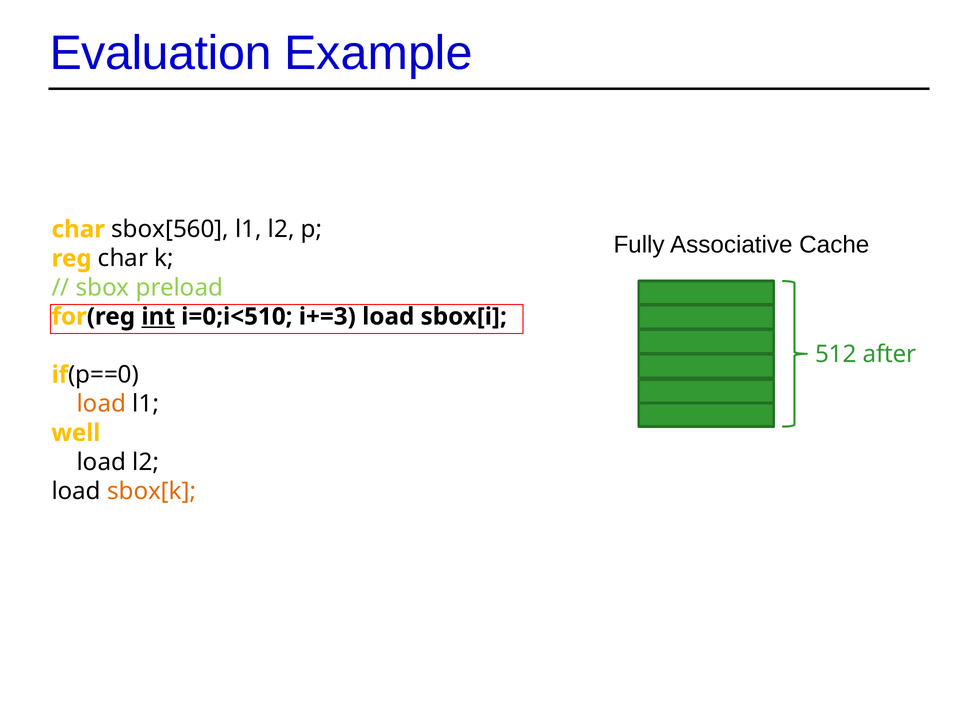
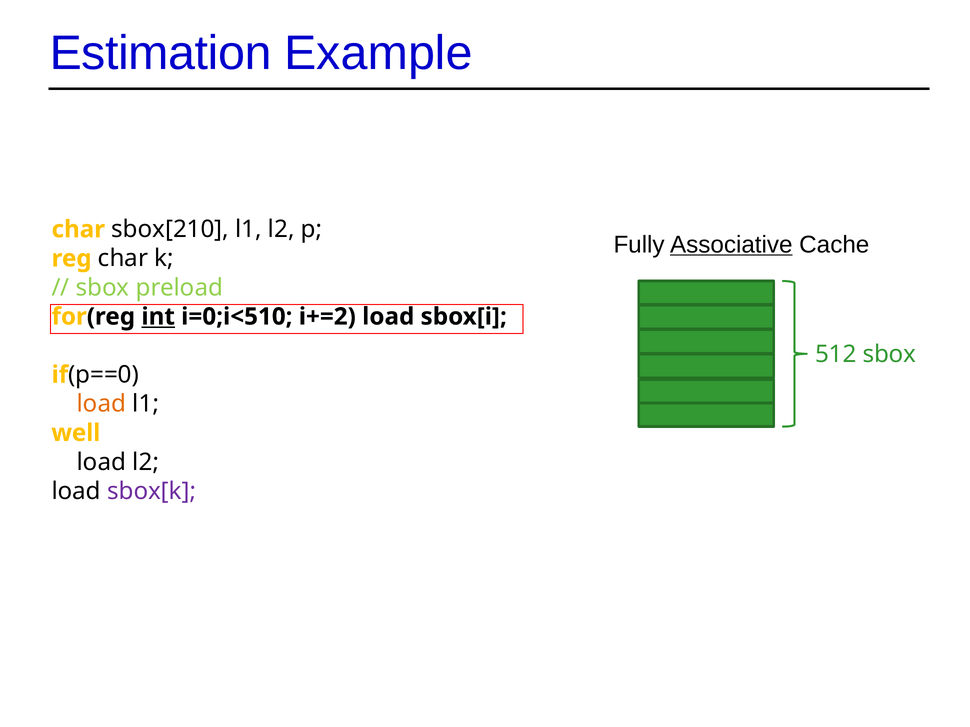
Evaluation: Evaluation -> Estimation (161, 53)
sbox[560: sbox[560 -> sbox[210 (170, 230)
Associative underline: none -> present (731, 245)
i+=3: i+=3 -> i+=2 (327, 317)
512 after: after -> sbox (890, 355)
sbox[k colour: orange -> purple (152, 491)
